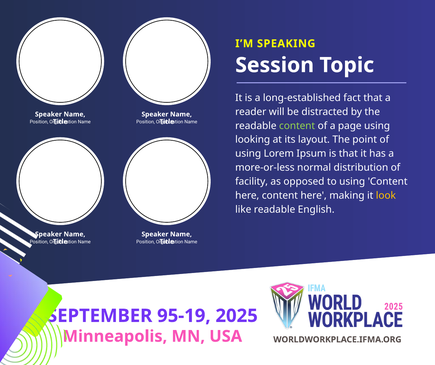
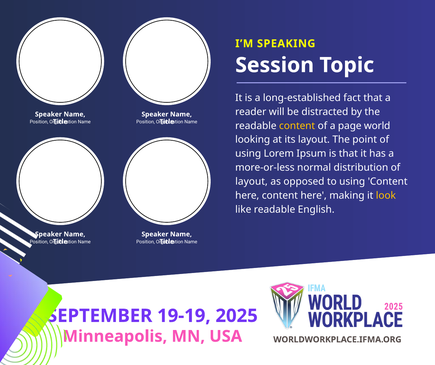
content colour: light green -> yellow (297, 126)
page using: using -> world (377, 126)
facility: facility -> layout (252, 181)
95-19: 95-19 -> 19-19 (184, 316)
